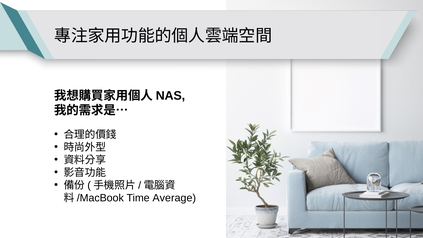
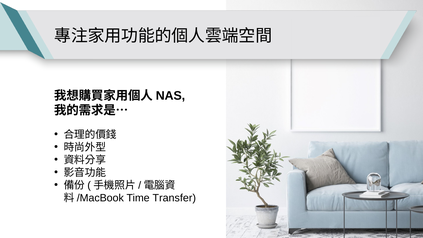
Average: Average -> Transfer (174, 198)
